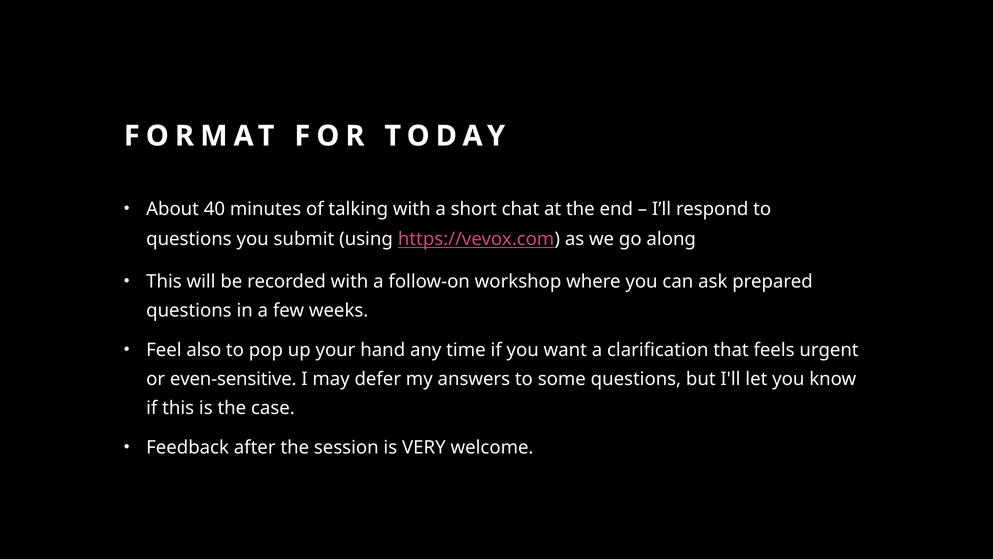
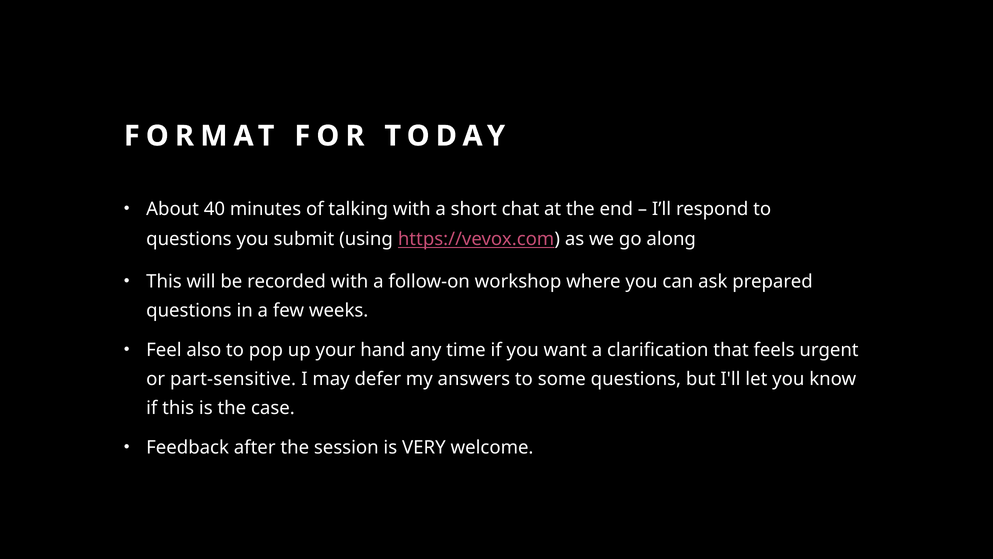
even-sensitive: even-sensitive -> part-sensitive (233, 379)
